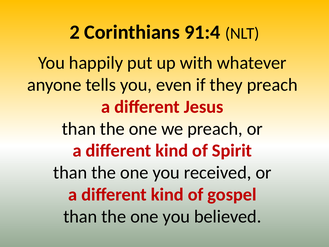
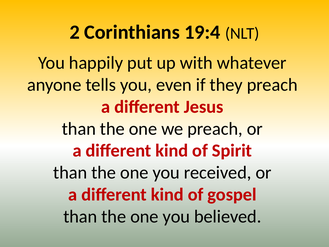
91:4: 91:4 -> 19:4 (202, 32)
